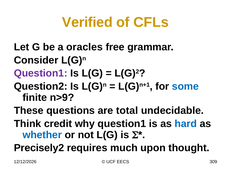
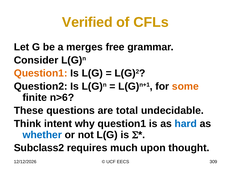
oracles: oracles -> merges (85, 47)
Question1 colour: purple -> orange (41, 73)
some colour: blue -> orange (185, 87)
n>9: n>9 -> n>6 (62, 98)
credit: credit -> intent (58, 124)
Precisely2: Precisely2 -> Subclass2 (39, 148)
